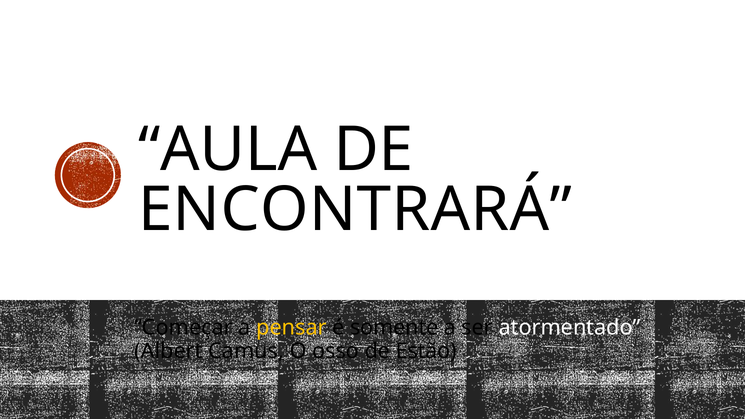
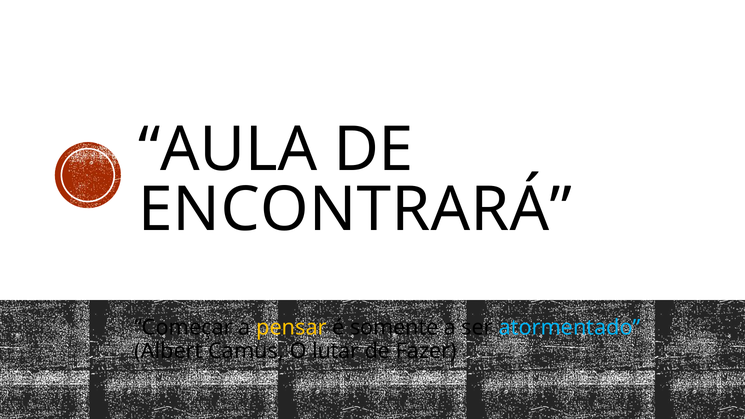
atormentado colour: white -> light blue (570, 327)
osso: osso -> lutar (336, 351)
Estão: Estão -> Fazer (426, 351)
